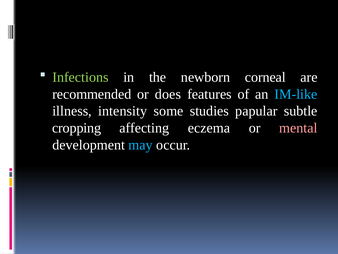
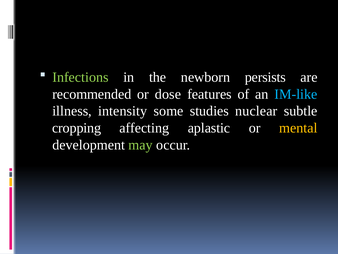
corneal: corneal -> persists (265, 77)
does: does -> dose (168, 94)
papular: papular -> nuclear (256, 111)
eczema: eczema -> aplastic (209, 128)
mental colour: pink -> yellow (298, 128)
may colour: light blue -> light green (141, 145)
